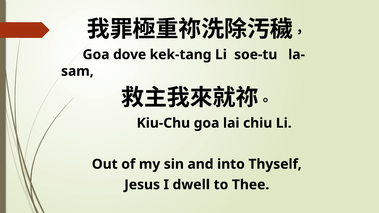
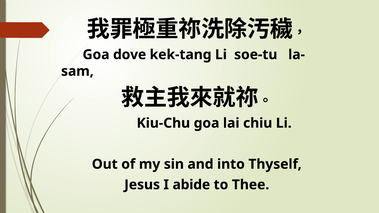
dwell: dwell -> abide (191, 185)
